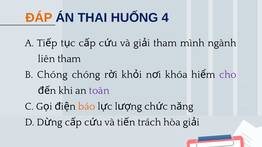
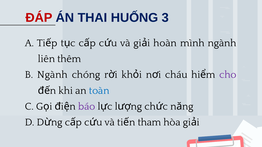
ĐÁP colour: orange -> red (39, 18)
4: 4 -> 3 (165, 18)
tham: tham -> hoàn (165, 43)
liên tham: tham -> thêm (69, 59)
B Chóng: Chóng -> Ngành (52, 75)
khóa: khóa -> cháu (176, 75)
toàn colour: purple -> blue (99, 91)
báo colour: orange -> purple (87, 107)
trách: trách -> tham (149, 122)
